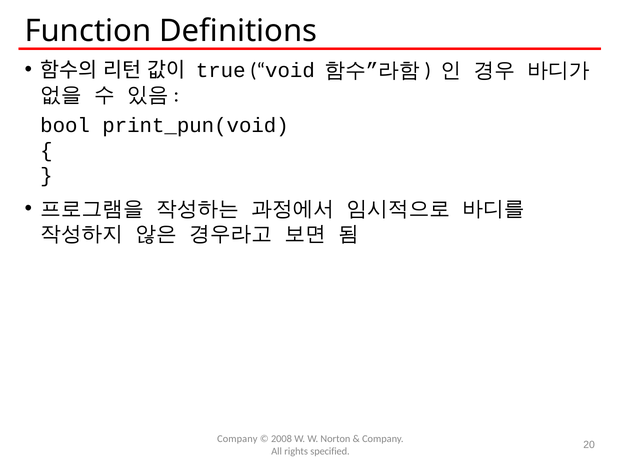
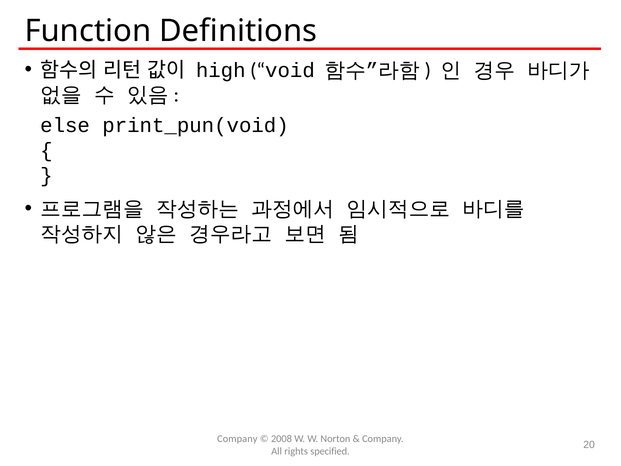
true: true -> high (221, 70)
bool: bool -> else (65, 125)
